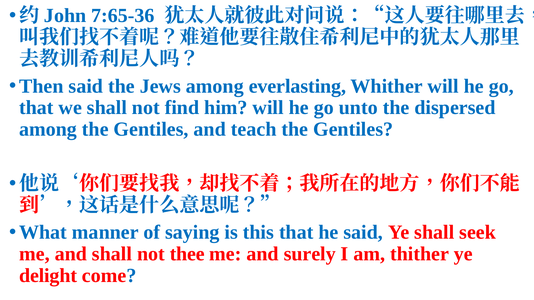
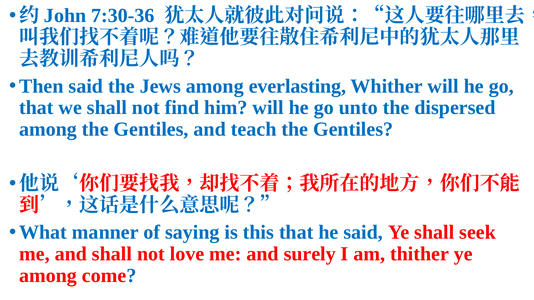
7:65-36: 7:65-36 -> 7:30-36 (123, 16)
thee: thee -> love (187, 254)
delight: delight -> among (48, 276)
